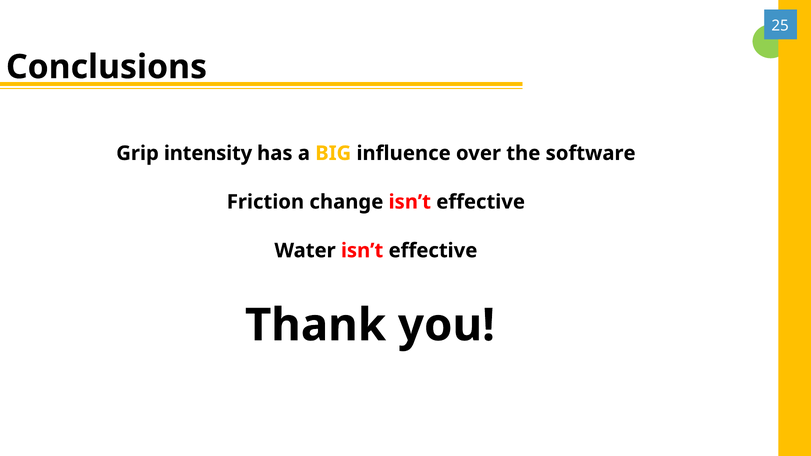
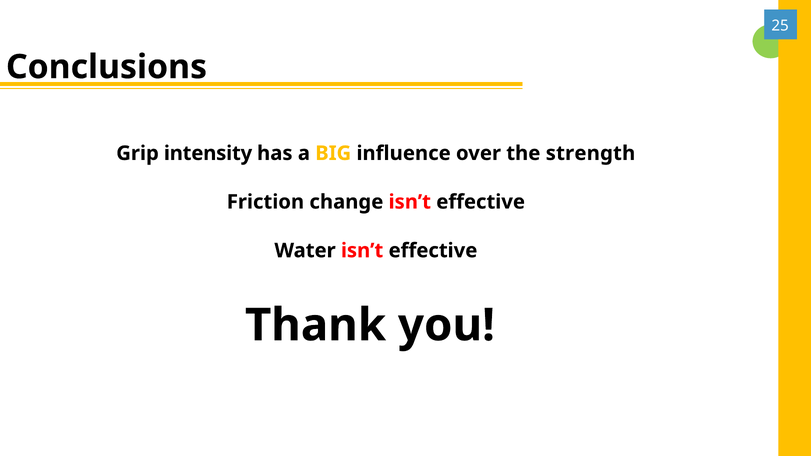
software: software -> strength (590, 153)
